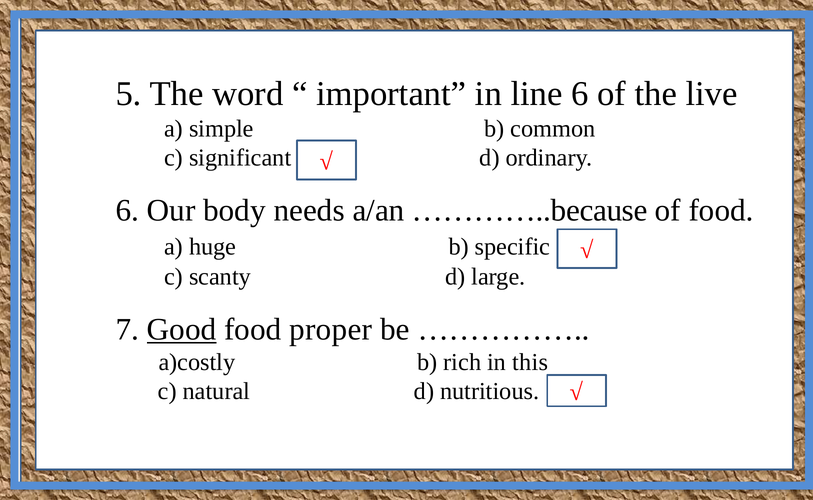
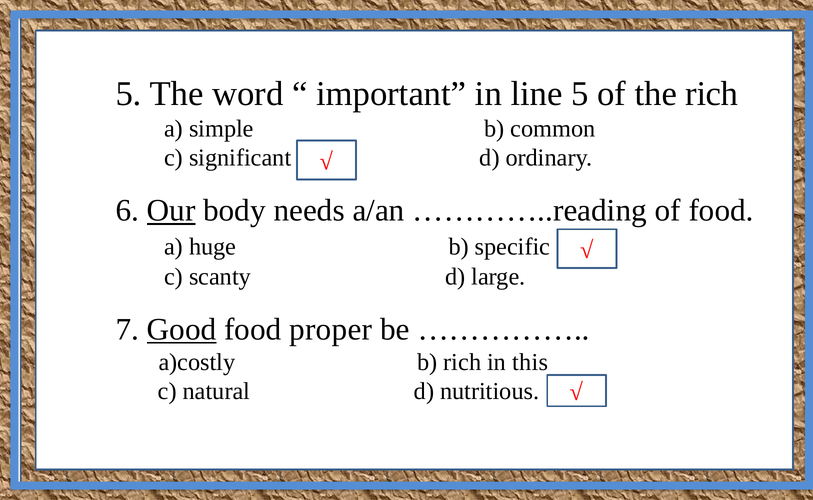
line 6: 6 -> 5 (580, 94)
the live: live -> rich (712, 94)
Our underline: none -> present (171, 211)
…………..because: …………..because -> …………..reading (530, 211)
